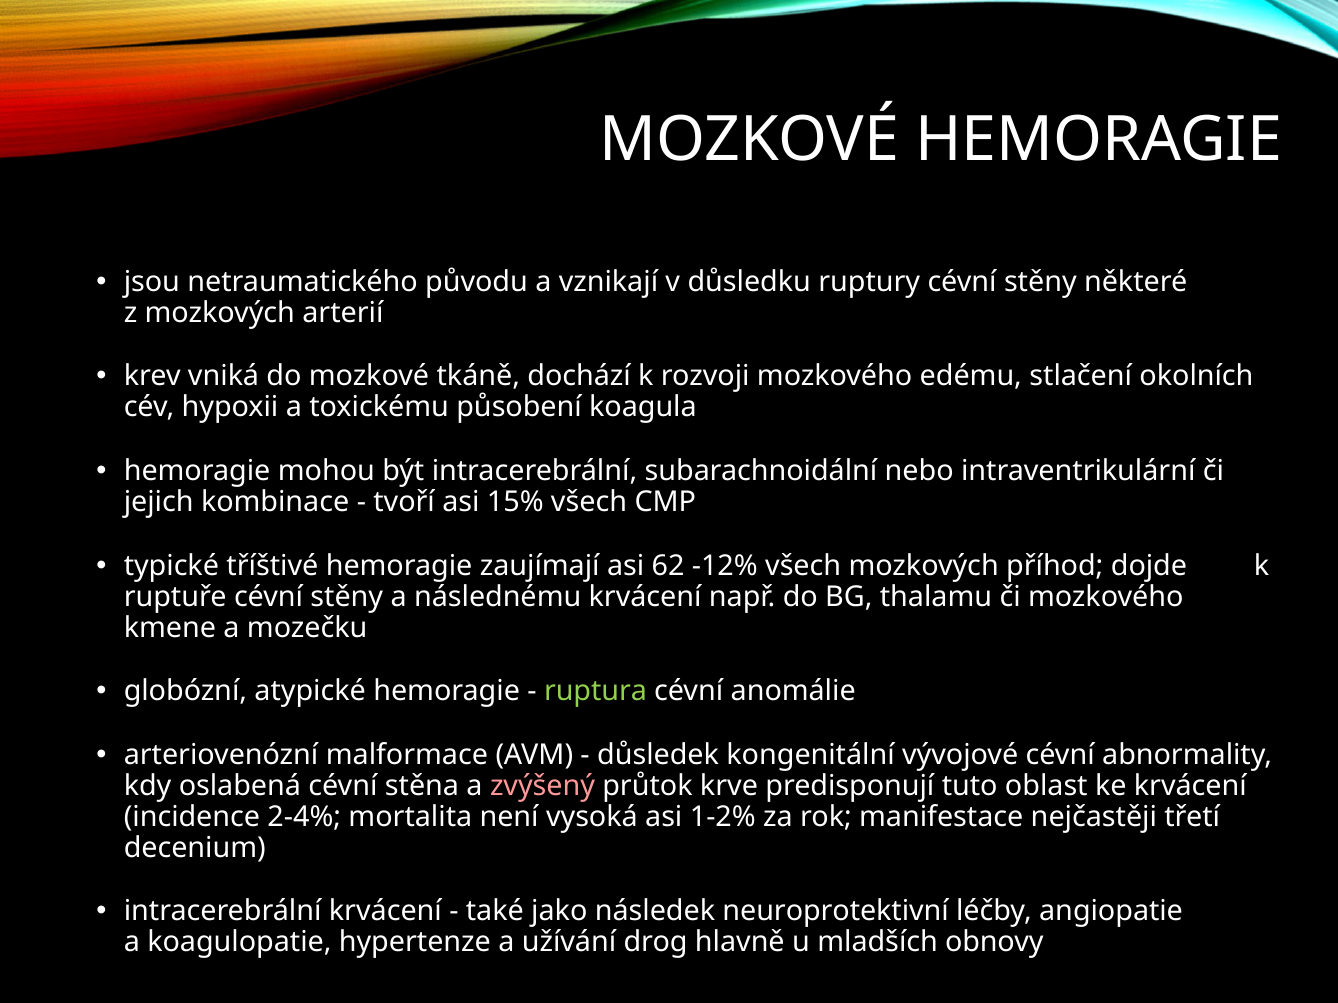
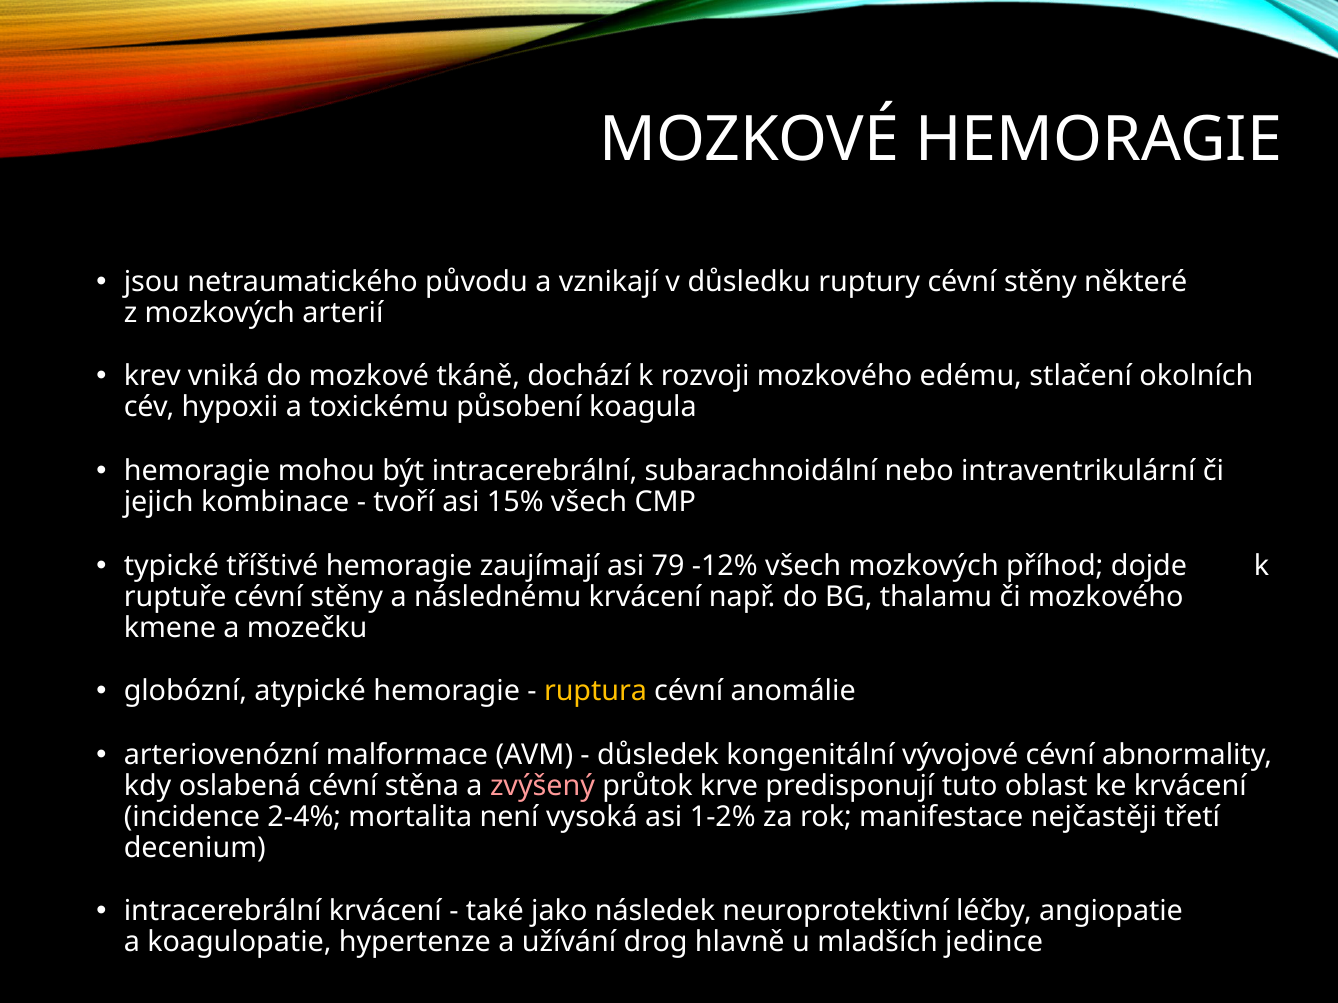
62: 62 -> 79 (668, 566)
ruptura colour: light green -> yellow (595, 692)
obnovy: obnovy -> jedince (994, 943)
